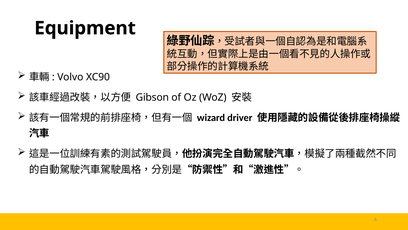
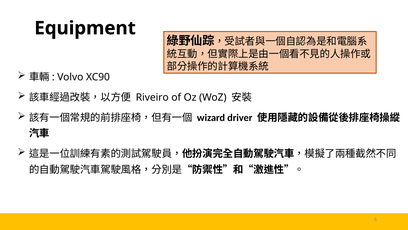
Gibson: Gibson -> Riveiro (152, 97)
